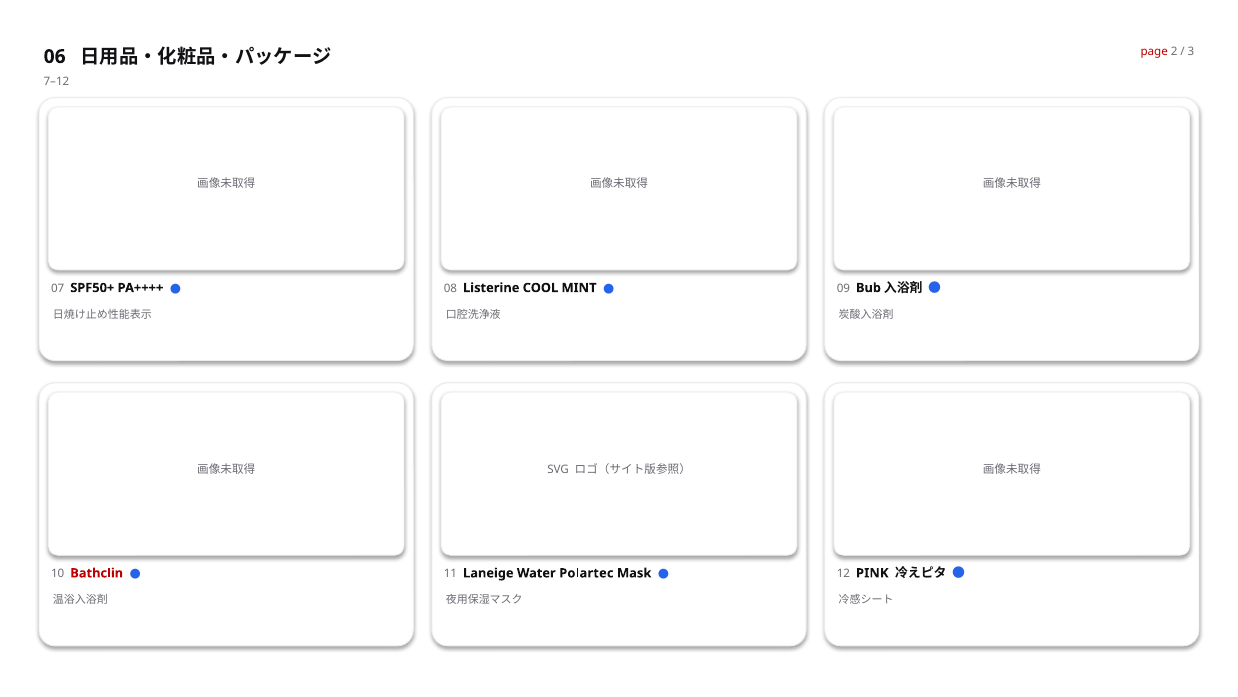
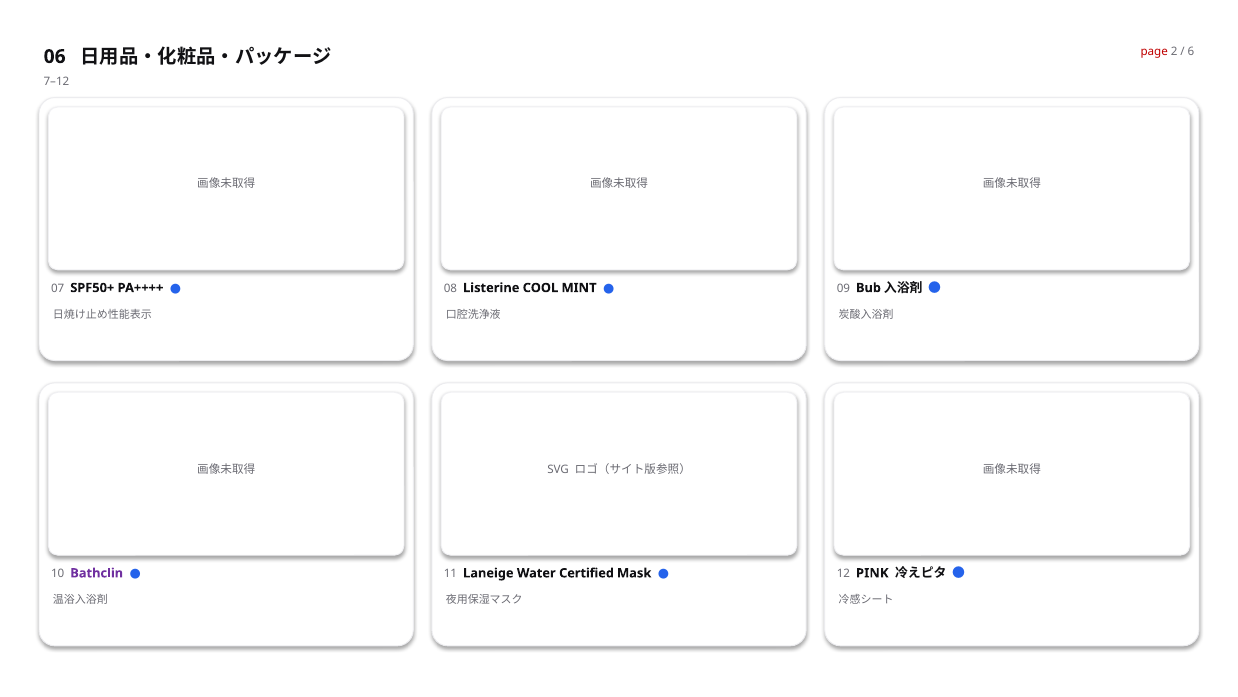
3: 3 -> 6 (1191, 51)
Bathclin colour: red -> purple (97, 573)
Polartec: Polartec -> Certified (586, 573)
